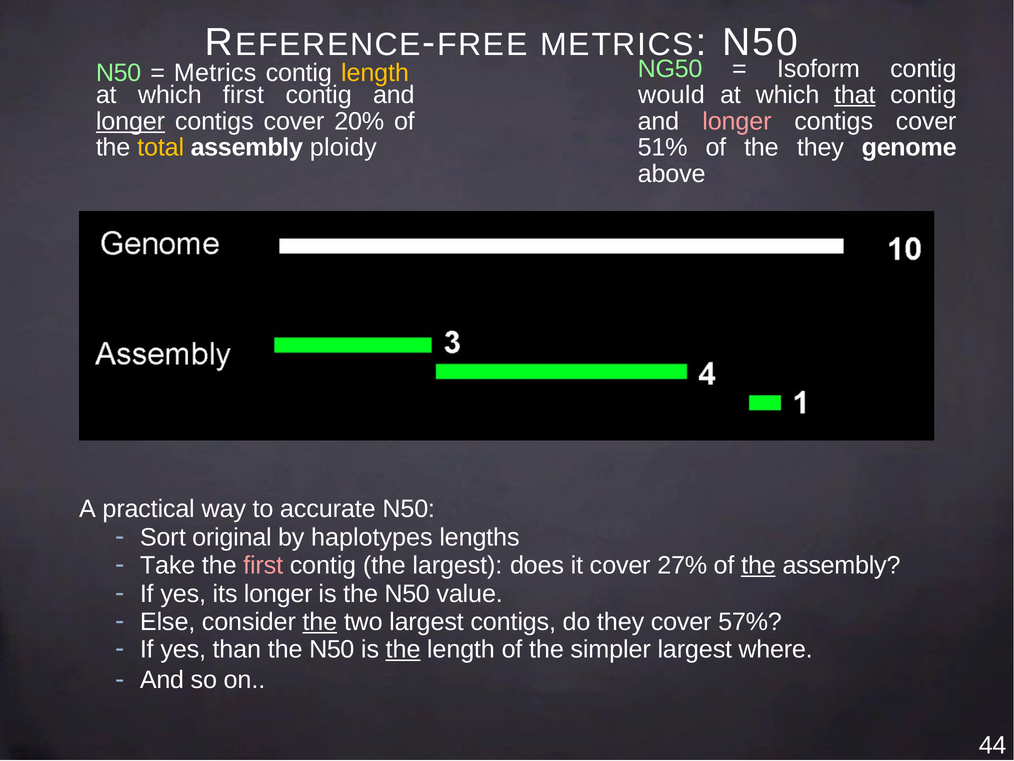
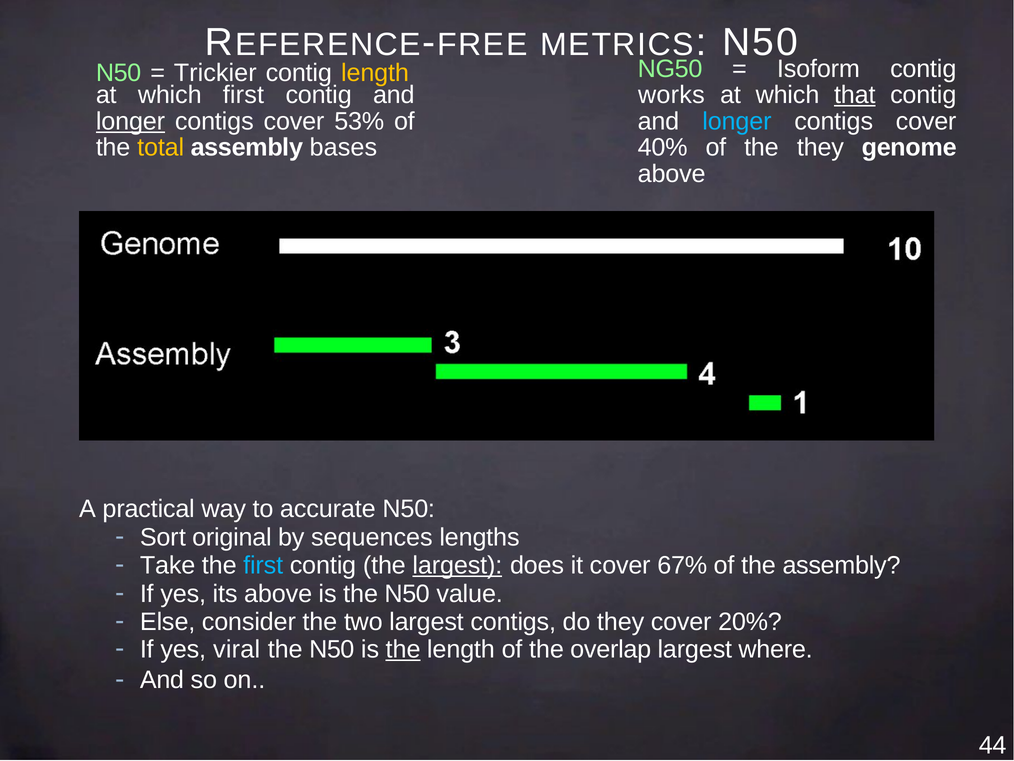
Metrics: Metrics -> Trickier (215, 73)
would: would -> works (671, 95)
20%: 20% -> 53% (359, 121)
longer colour: pink -> light blue (737, 121)
ploidy: ploidy -> bases (343, 148)
51%: 51% -> 40% (663, 148)
haplotypes: haplotypes -> sequences (372, 538)
first colour: pink -> light blue (263, 566)
largest underline: none -> present (457, 566)
27%: 27% -> 67% (682, 566)
the underline: present -> none (759, 566)
its longer: longer -> above (278, 594)
the underline: present -> none (320, 622)
57%: 57% -> 20% (750, 622)
than: than -> viral (237, 650)
simpler: simpler -> overlap (611, 650)
